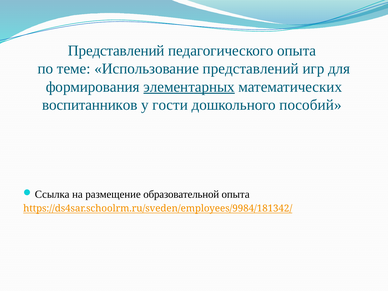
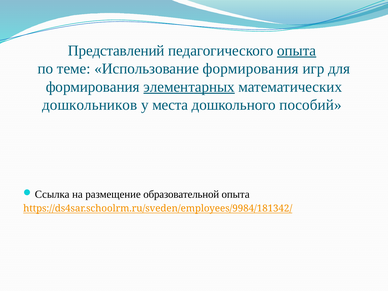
опыта underline: none -> present (297, 51)
Использование представлений: представлений -> формирования (251, 69)
воспитанников: воспитанников -> дошкольников (90, 105)
гости: гости -> места (170, 105)
